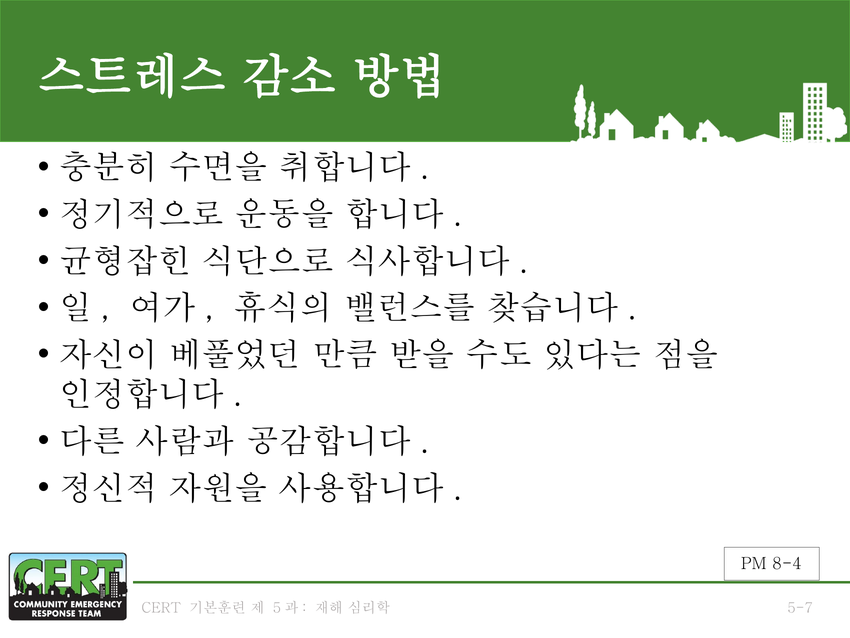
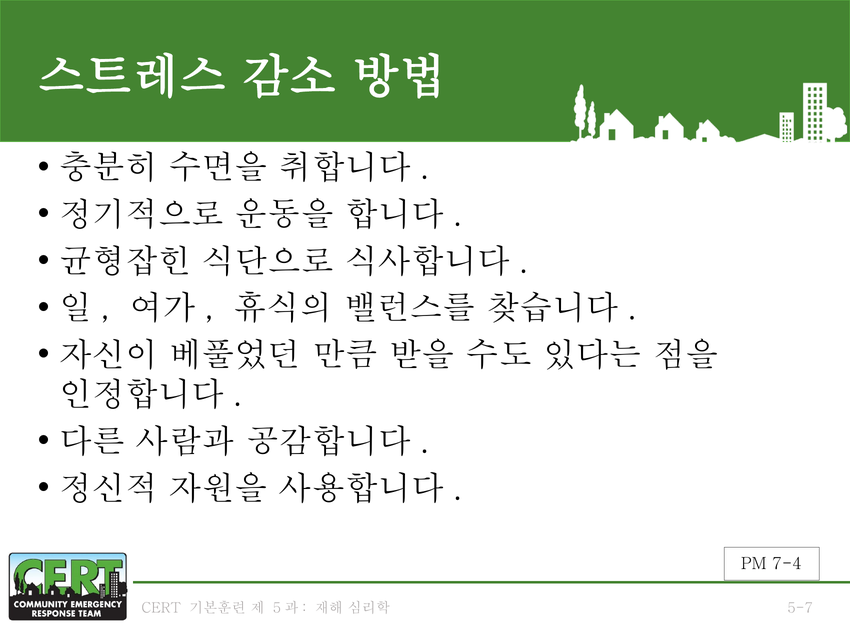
8-4: 8-4 -> 7-4 (787, 563)
